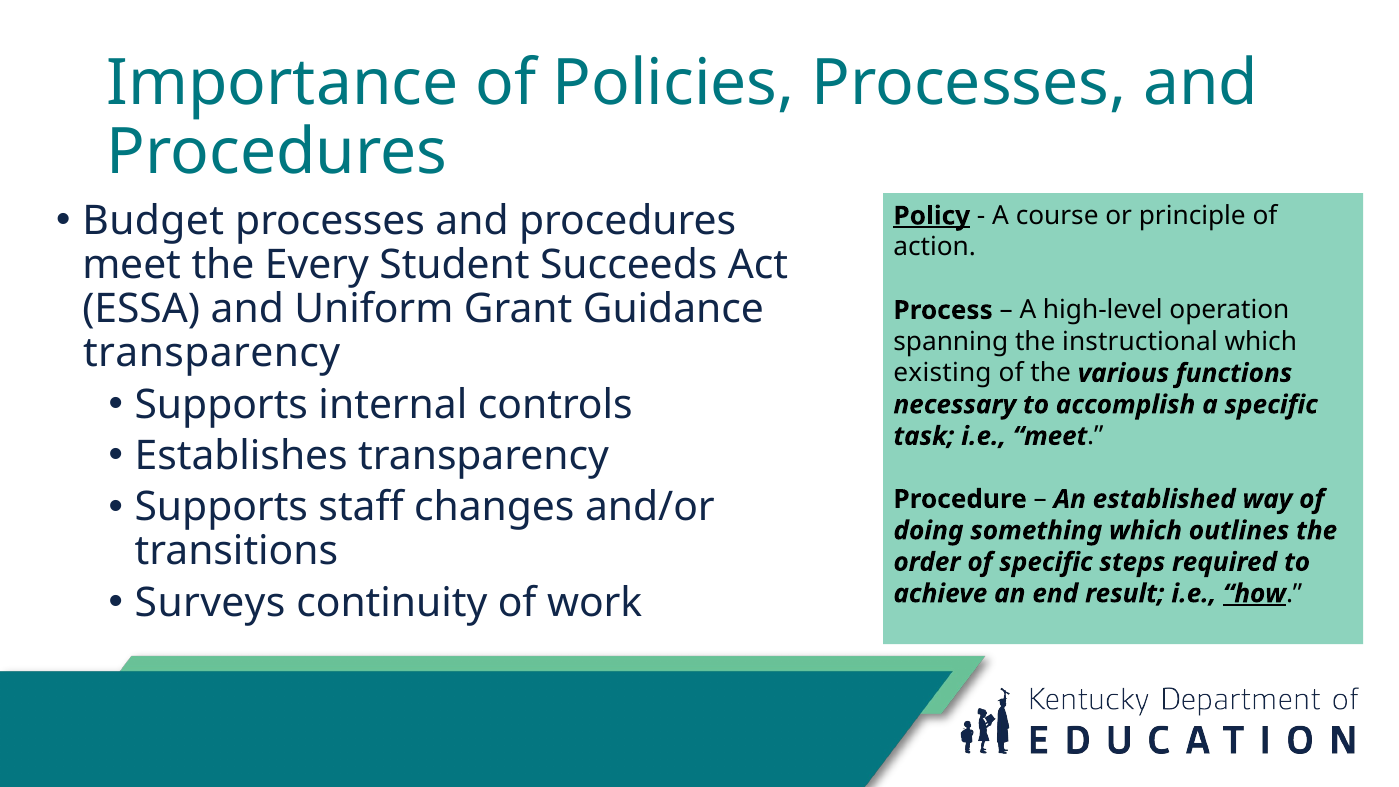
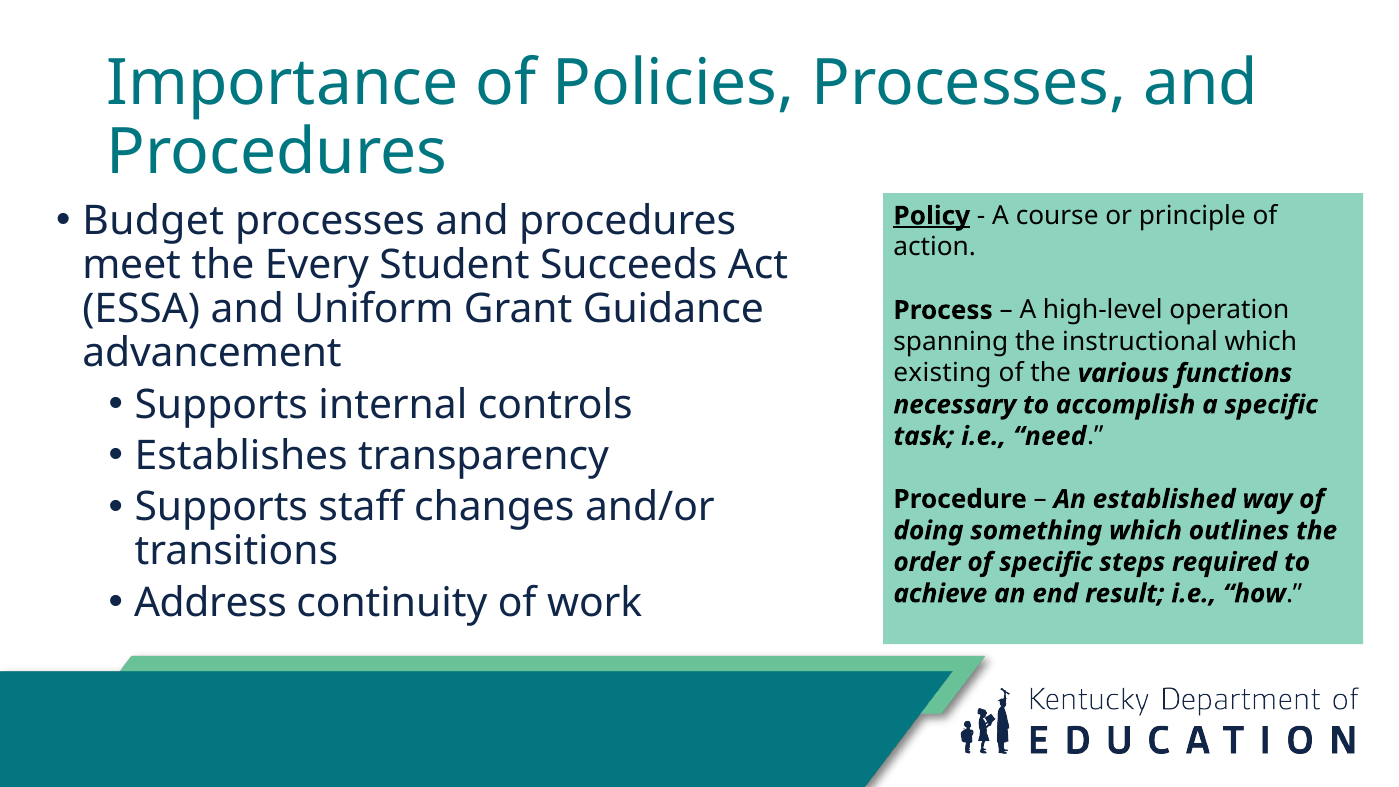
transparency: transparency -> advancement (212, 353)
i.e meet: meet -> need (1050, 436)
Surveys: Surveys -> Address (210, 603)
how underline: present -> none (1254, 594)
